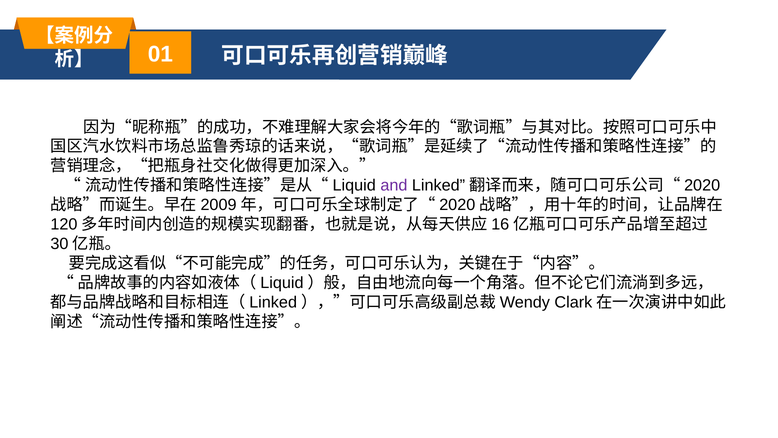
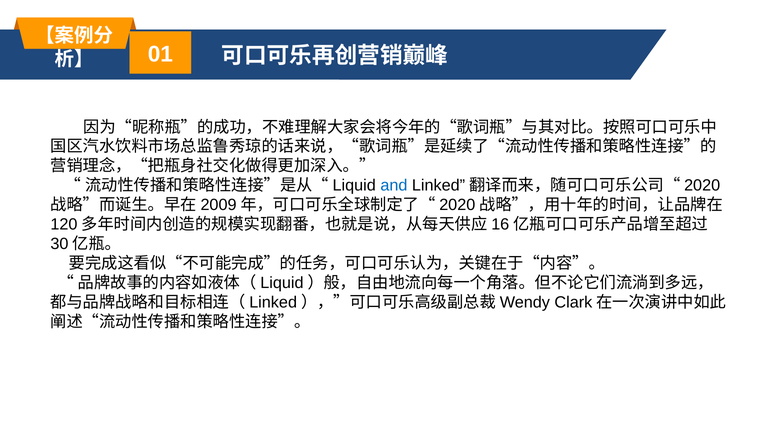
and colour: purple -> blue (394, 185)
